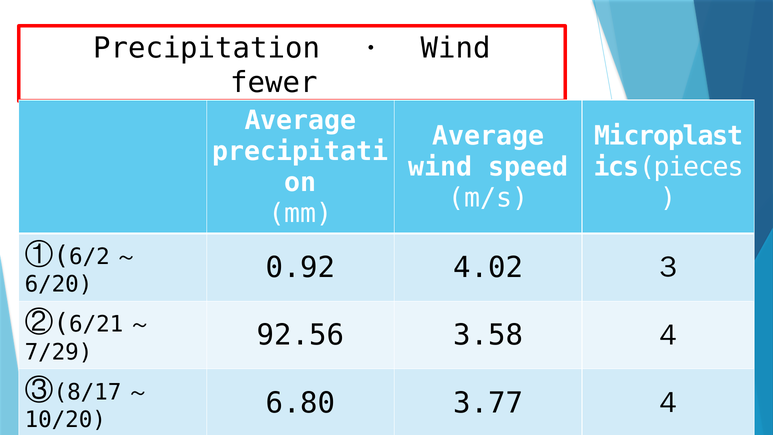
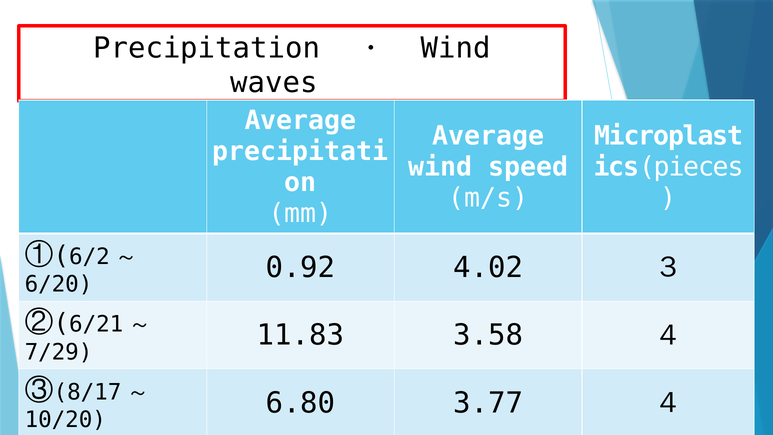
fewer: fewer -> waves (274, 83)
92.56: 92.56 -> 11.83 (300, 335)
